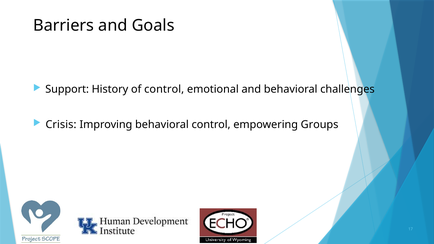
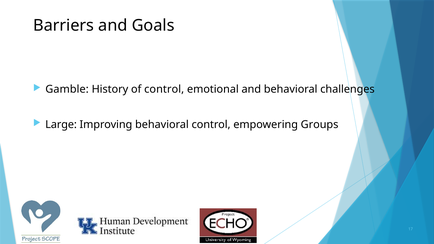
Support: Support -> Gamble (67, 89)
Crisis: Crisis -> Large (61, 125)
